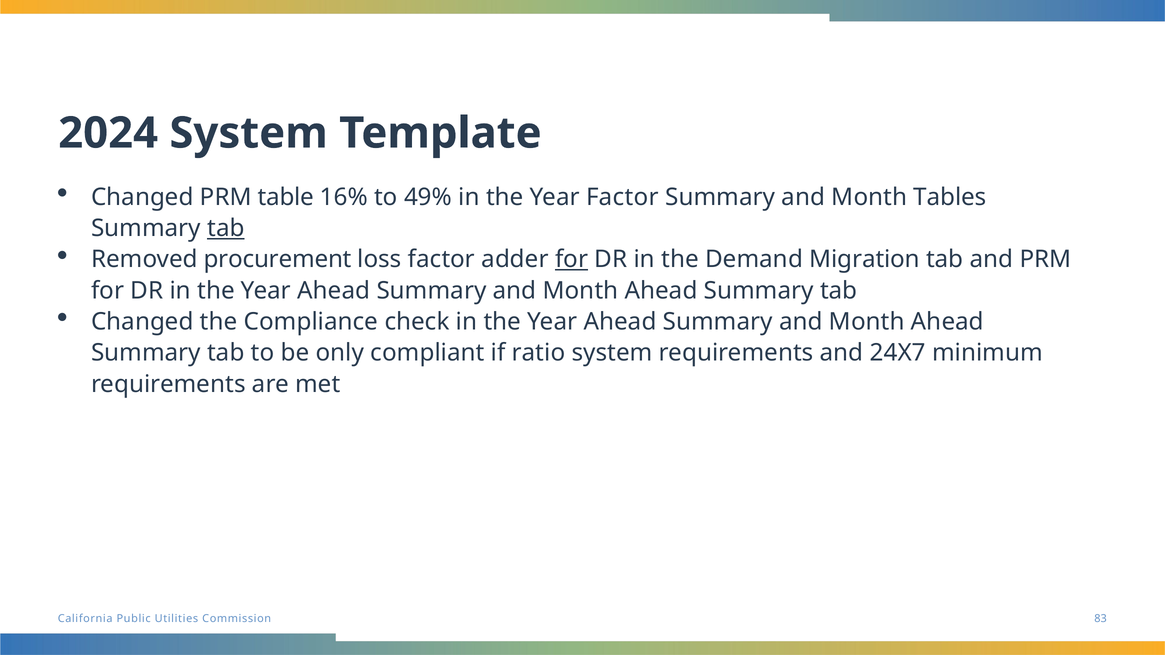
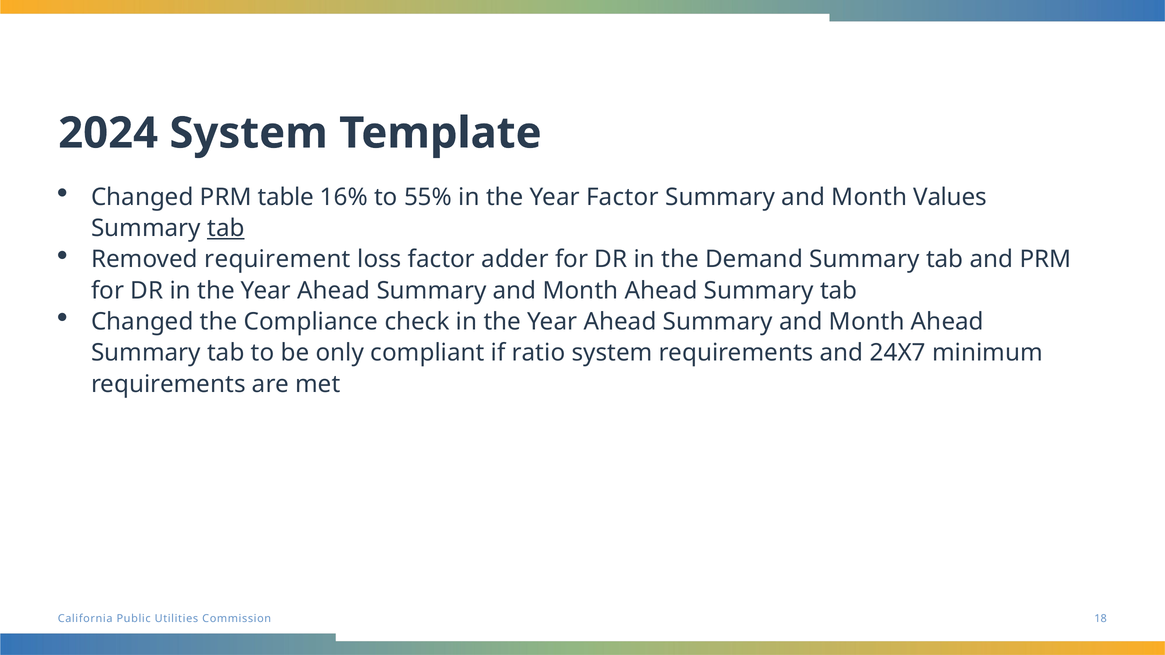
49%: 49% -> 55% (428, 197)
Tables: Tables -> Values (950, 197)
procurement: procurement -> requirement (277, 260)
for underline: present -> none (572, 260)
Demand Migration: Migration -> Summary (864, 260)
83: 83 -> 18 (1101, 619)
